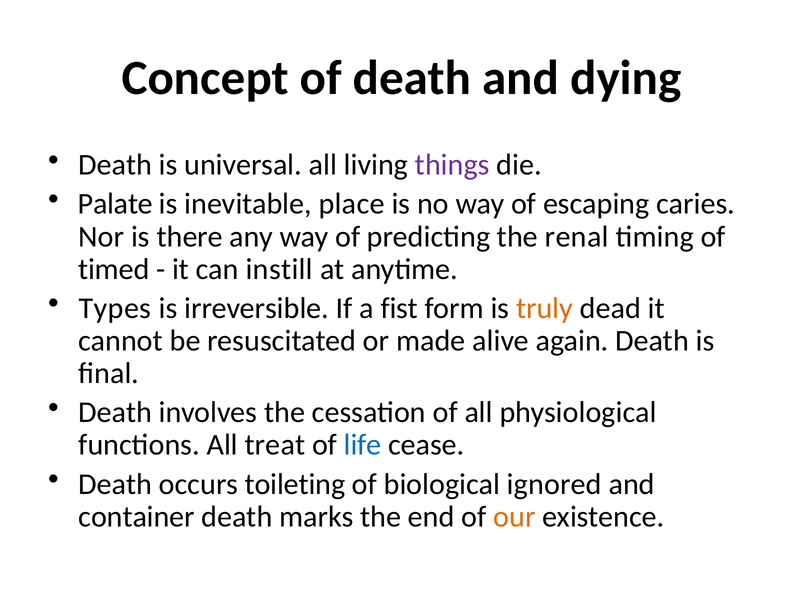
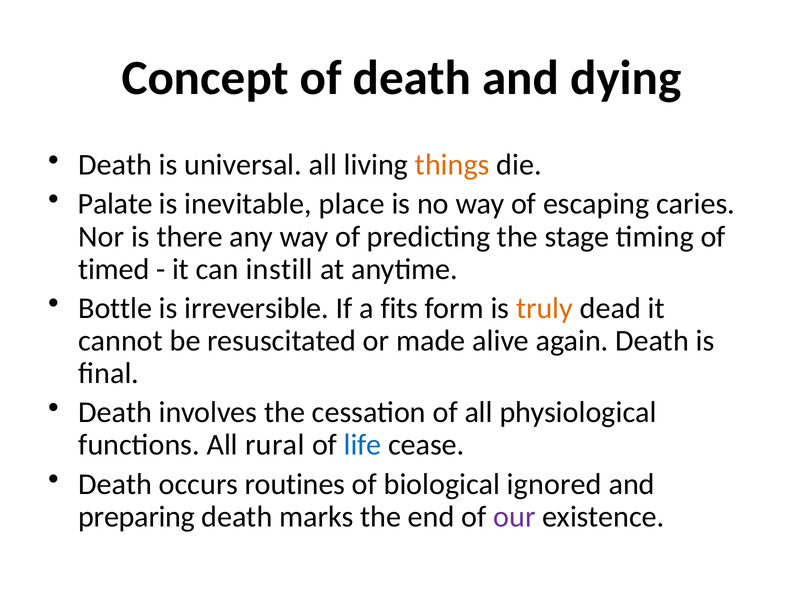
things colour: purple -> orange (452, 165)
renal: renal -> stage (577, 237)
Types: Types -> Bottle (115, 308)
fist: fist -> fits (399, 308)
treat: treat -> rural (275, 445)
toileting: toileting -> routines (295, 484)
container: container -> preparing (137, 517)
our colour: orange -> purple (515, 517)
